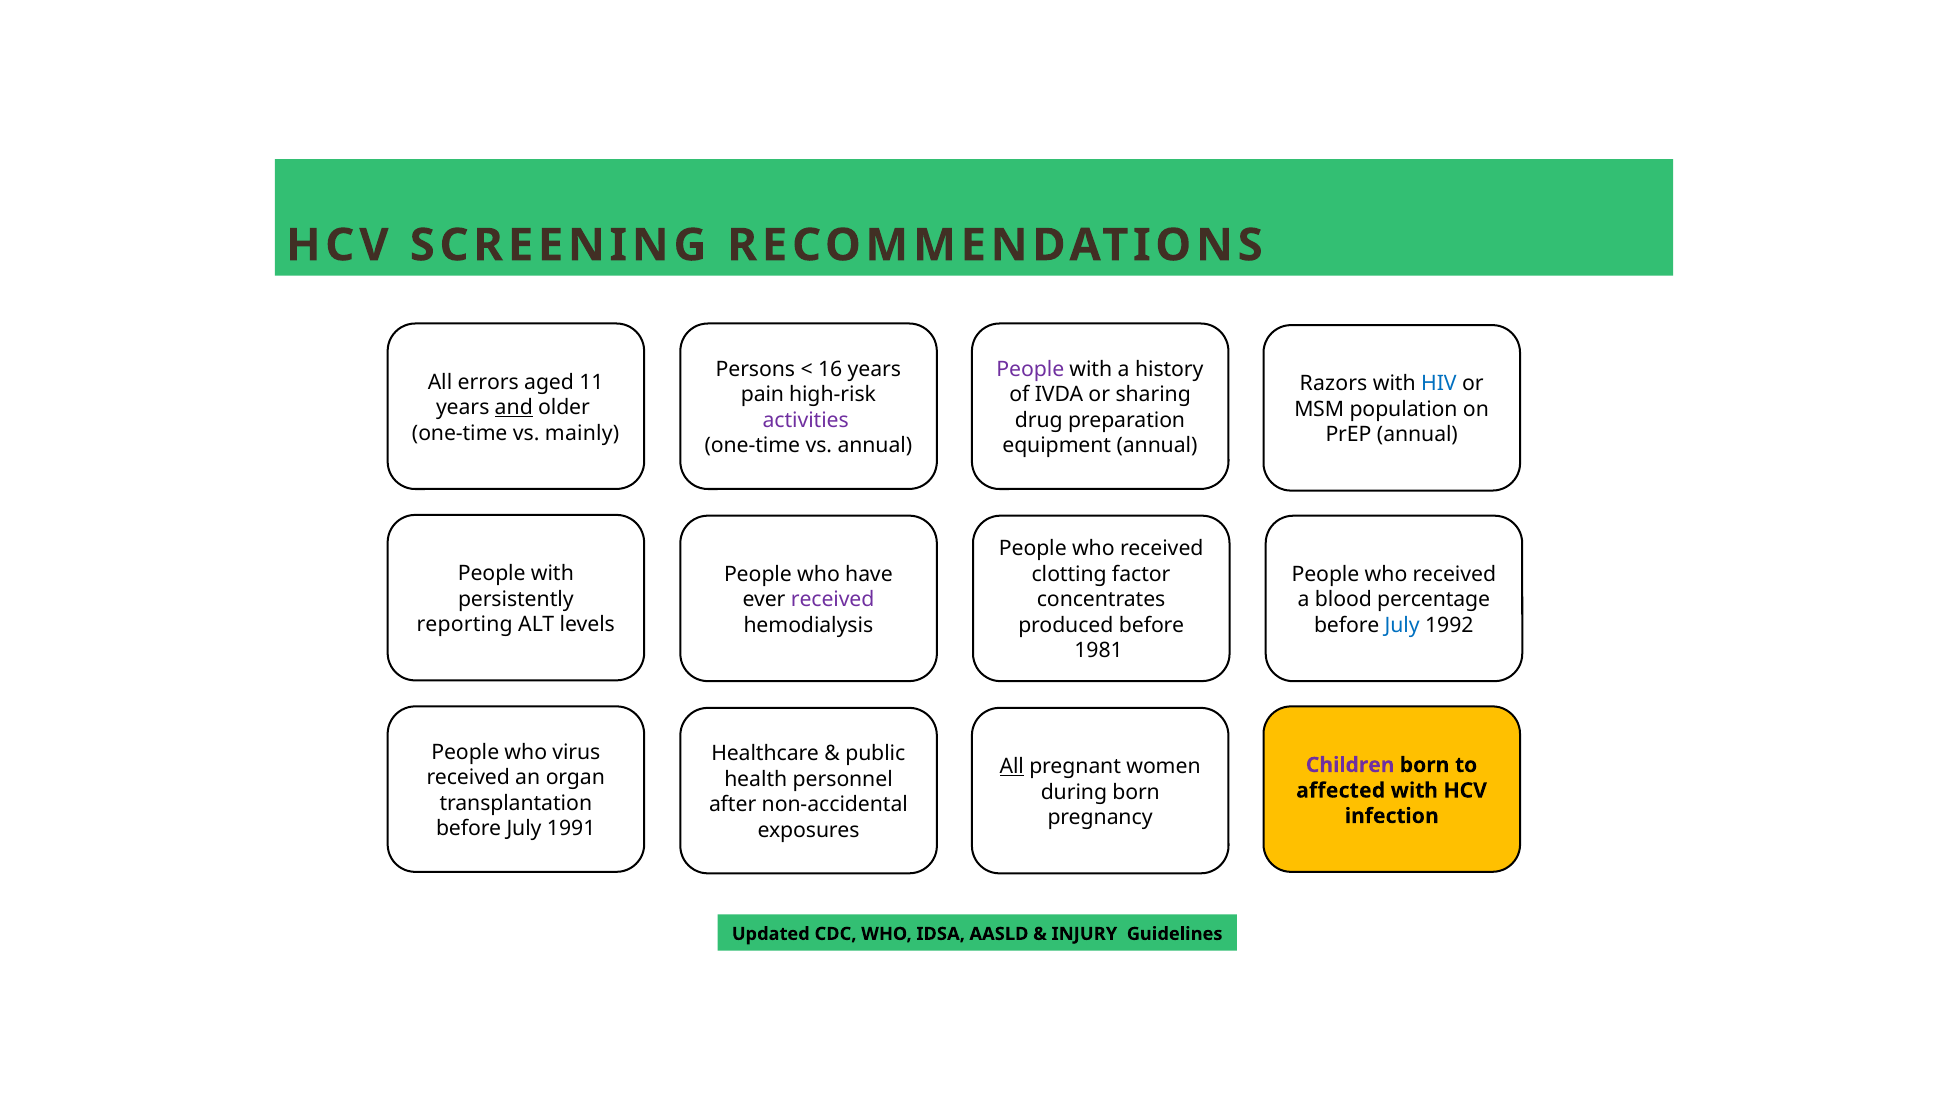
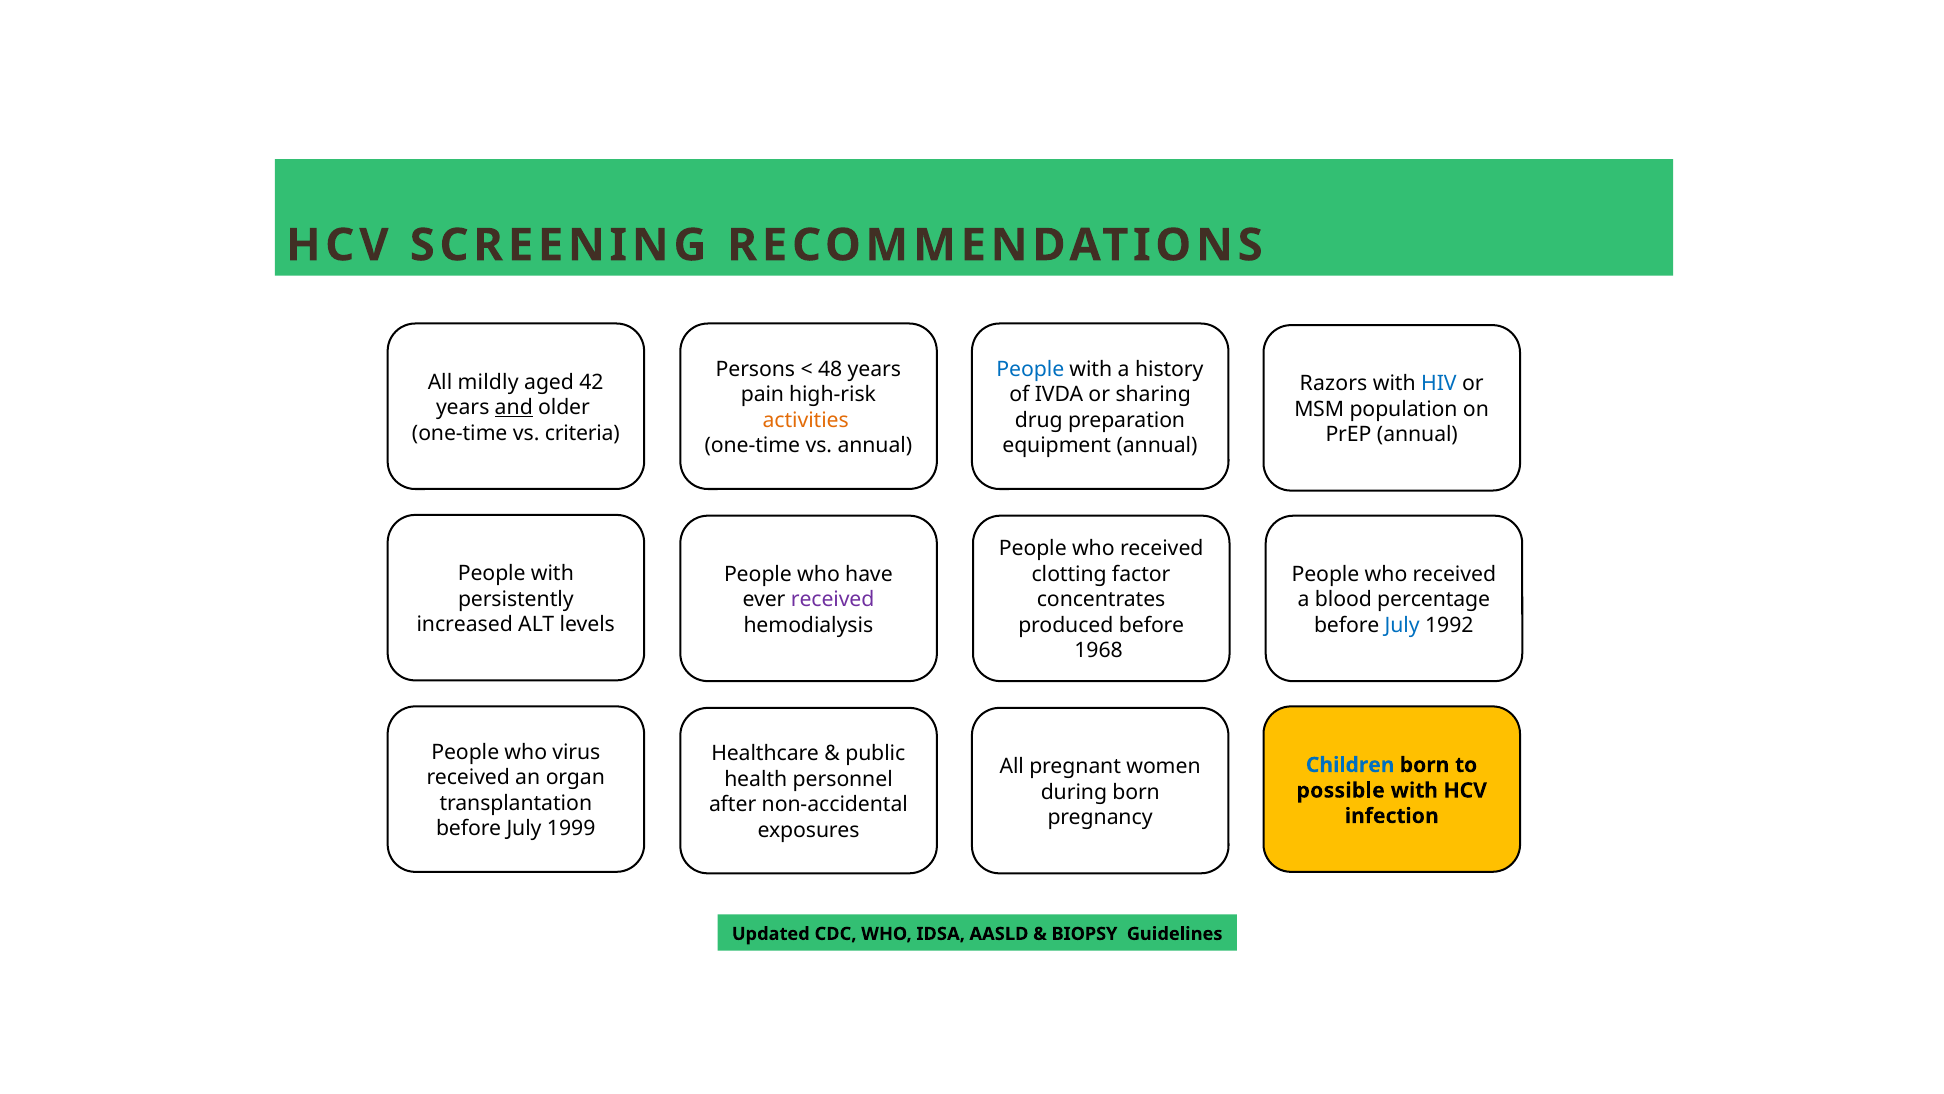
16: 16 -> 48 (830, 369)
People colour: purple -> blue (1030, 369)
errors: errors -> mildly (488, 382)
11: 11 -> 42 (591, 382)
activities colour: purple -> orange (806, 420)
mainly: mainly -> criteria (582, 433)
reporting: reporting -> increased (465, 624)
1981: 1981 -> 1968 (1099, 651)
All underline: present -> none (1012, 766)
Children colour: purple -> blue (1350, 765)
affected: affected -> possible (1341, 790)
1991: 1991 -> 1999 (571, 828)
INJURY: INJURY -> BIOPSY (1085, 933)
